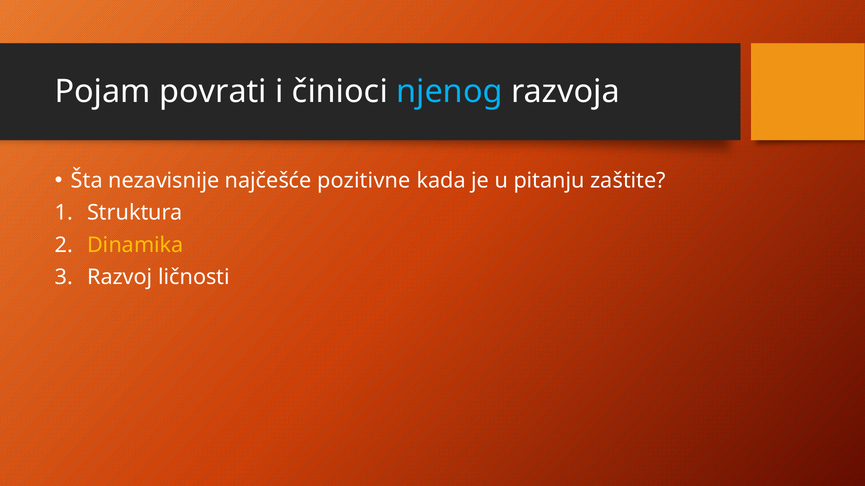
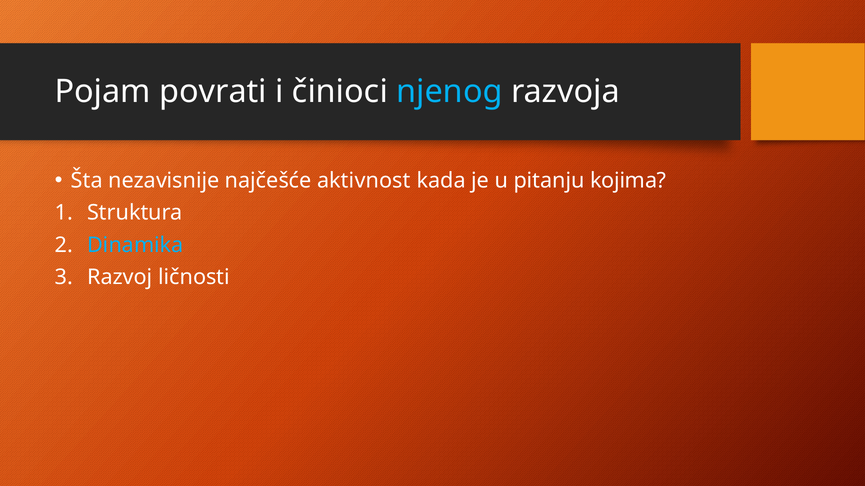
pozitivne: pozitivne -> aktivnost (364, 181)
zaštite: zaštite -> kojima (628, 181)
Dinamika colour: yellow -> light blue (135, 245)
